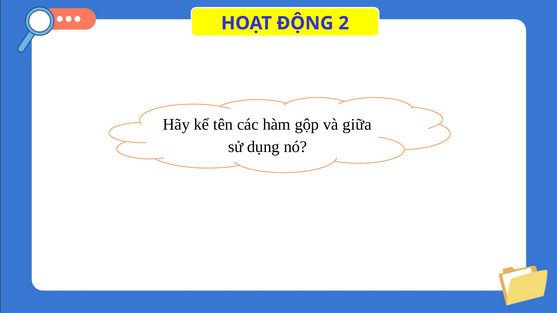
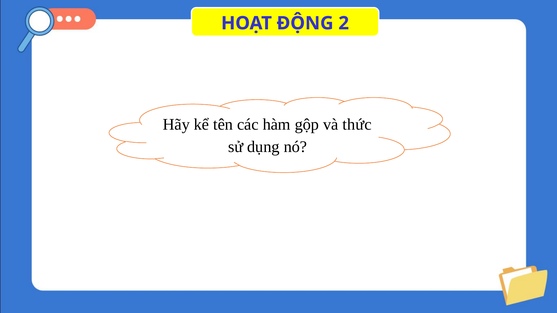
giữa: giữa -> thức (357, 125)
